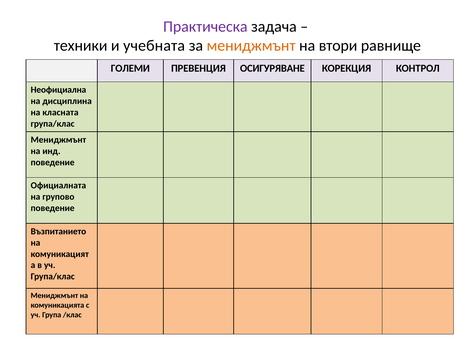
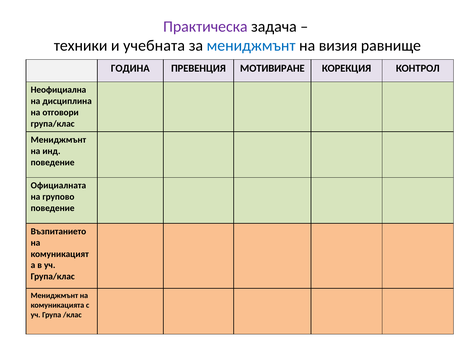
мениджмънт colour: orange -> blue (251, 46)
втори: втори -> визия (338, 46)
ГОЛЕМИ: ГОЛЕМИ -> ГОДИНА (130, 68)
ОСИГУРЯВАНЕ: ОСИГУРЯВАНЕ -> МОТИВИРАНЕ (272, 68)
класната: класната -> отговори (61, 112)
